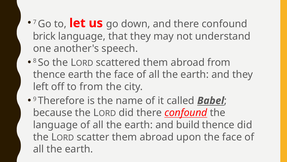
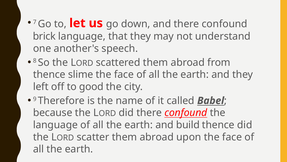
thence earth: earth -> slime (81, 74)
to from: from -> good (91, 86)
